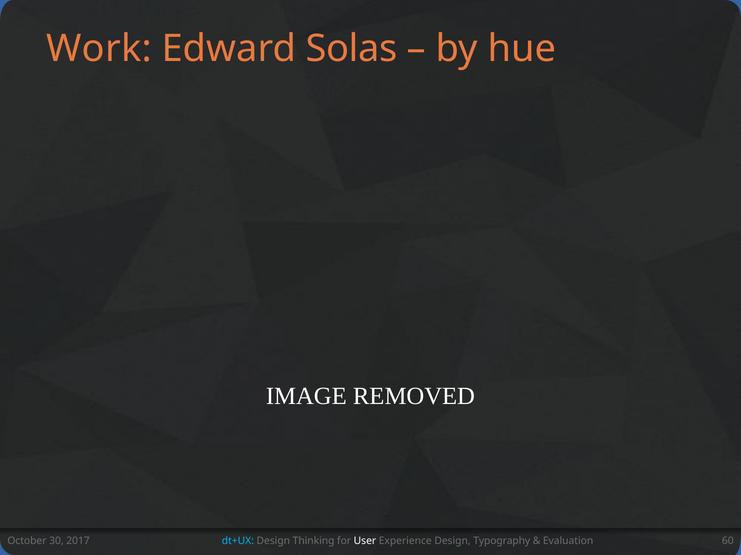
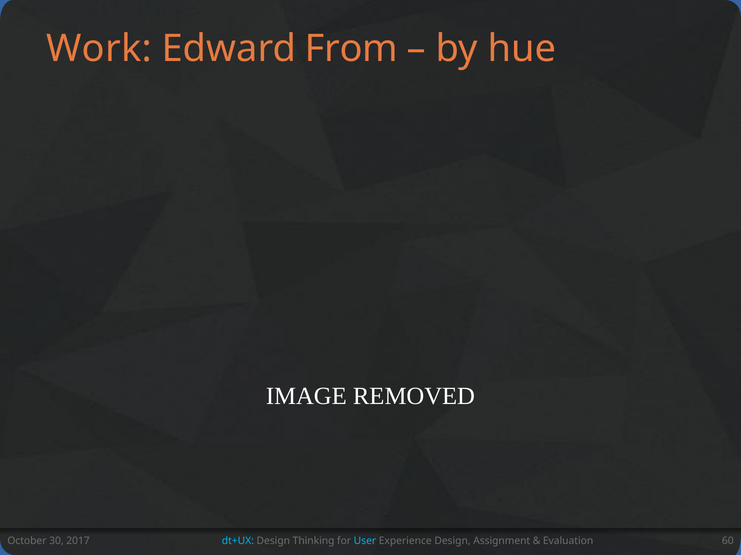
Solas: Solas -> From (351, 49)
User colour: white -> light blue (365, 542)
Typography: Typography -> Assignment (502, 542)
